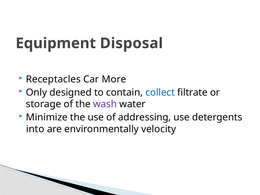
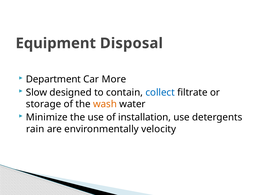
Receptacles: Receptacles -> Department (53, 79)
Only: Only -> Slow (37, 92)
wash colour: purple -> orange (105, 104)
addressing: addressing -> installation (145, 117)
into: into -> rain (35, 129)
